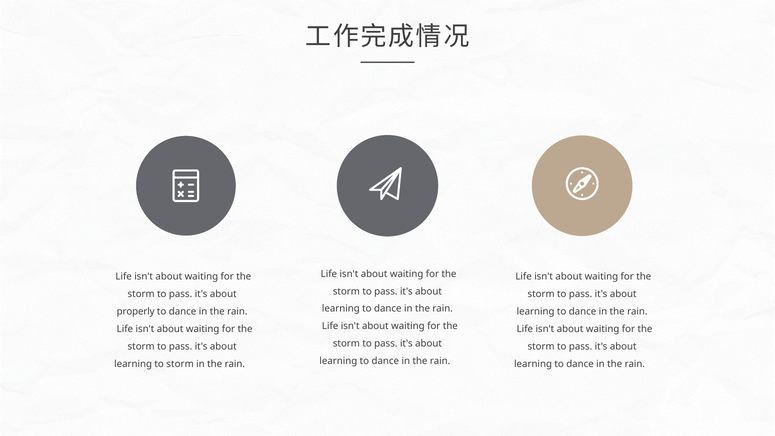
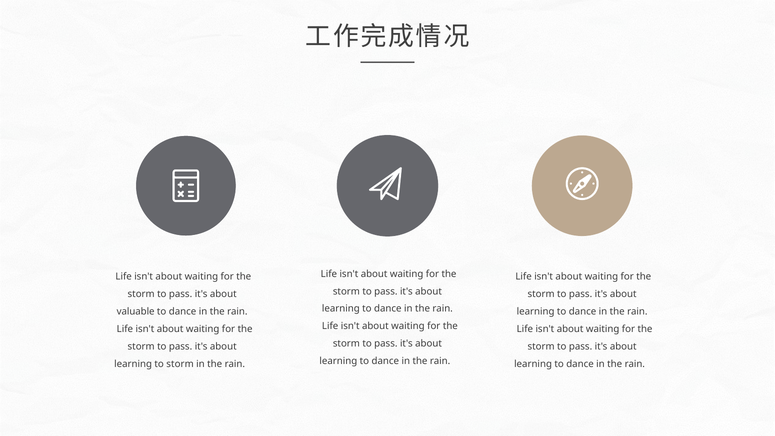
properly: properly -> valuable (136, 311)
